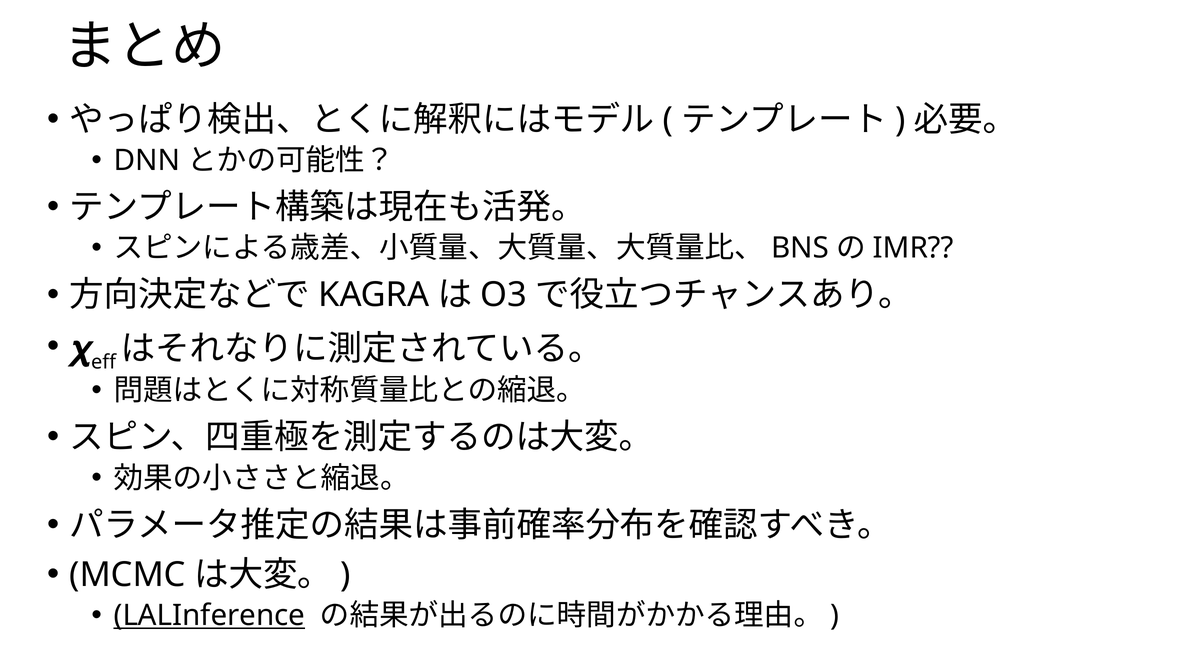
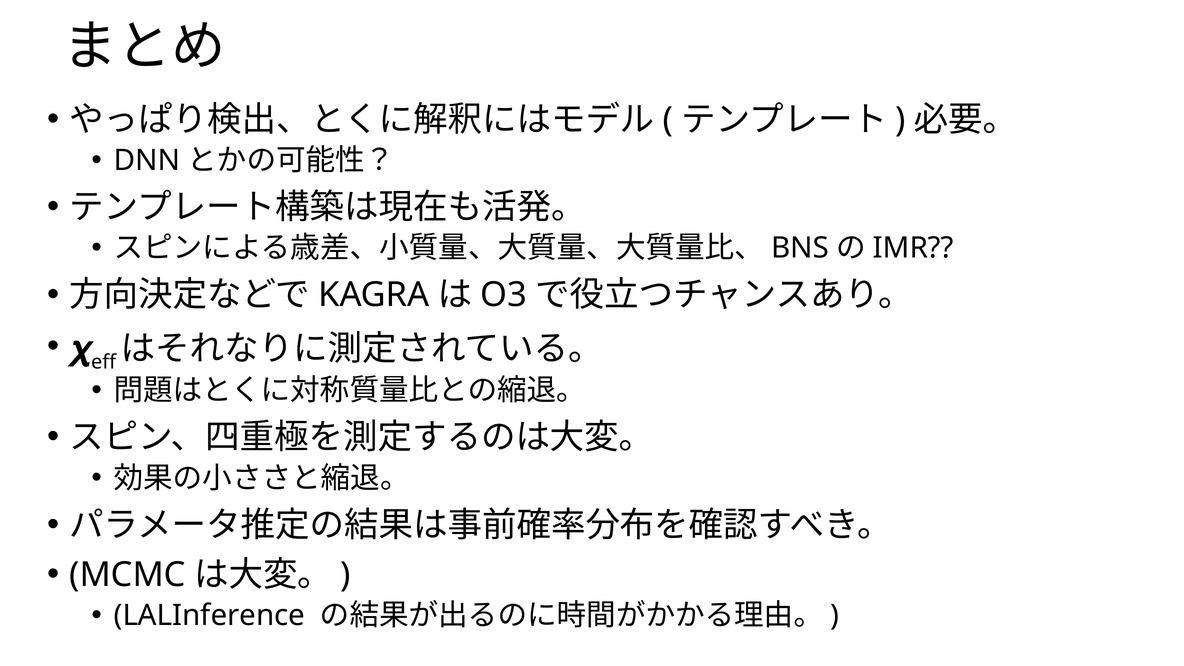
LALInference underline: present -> none (209, 615)
